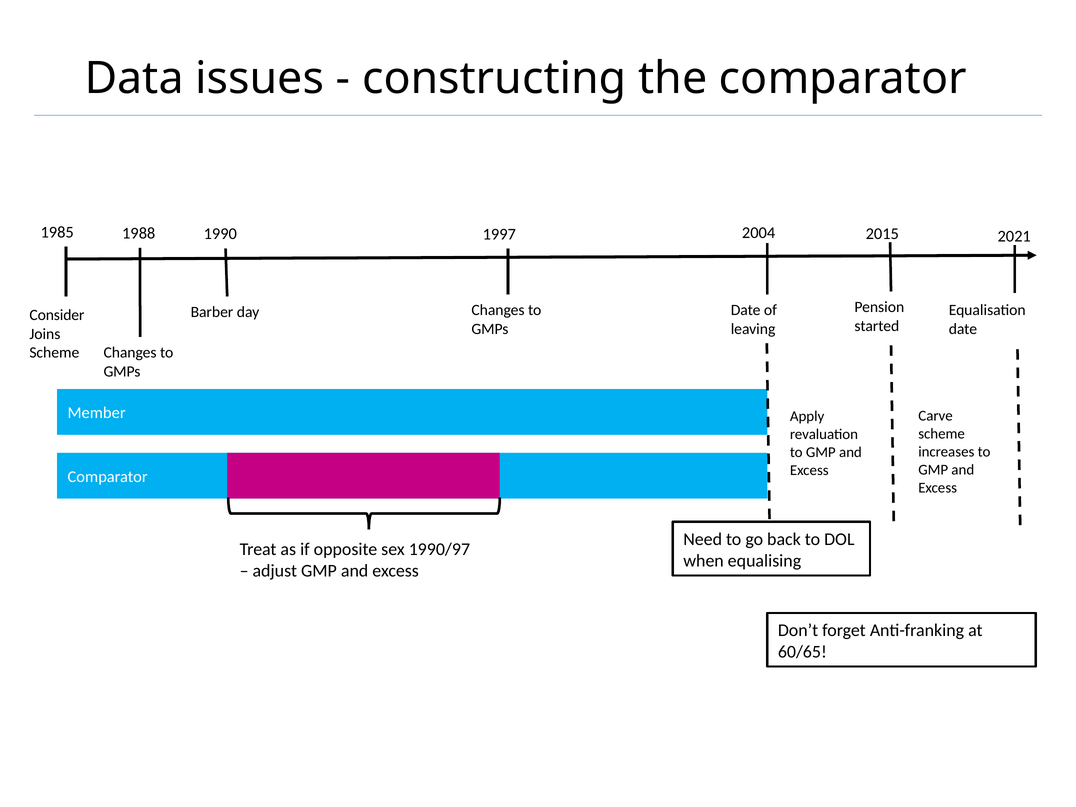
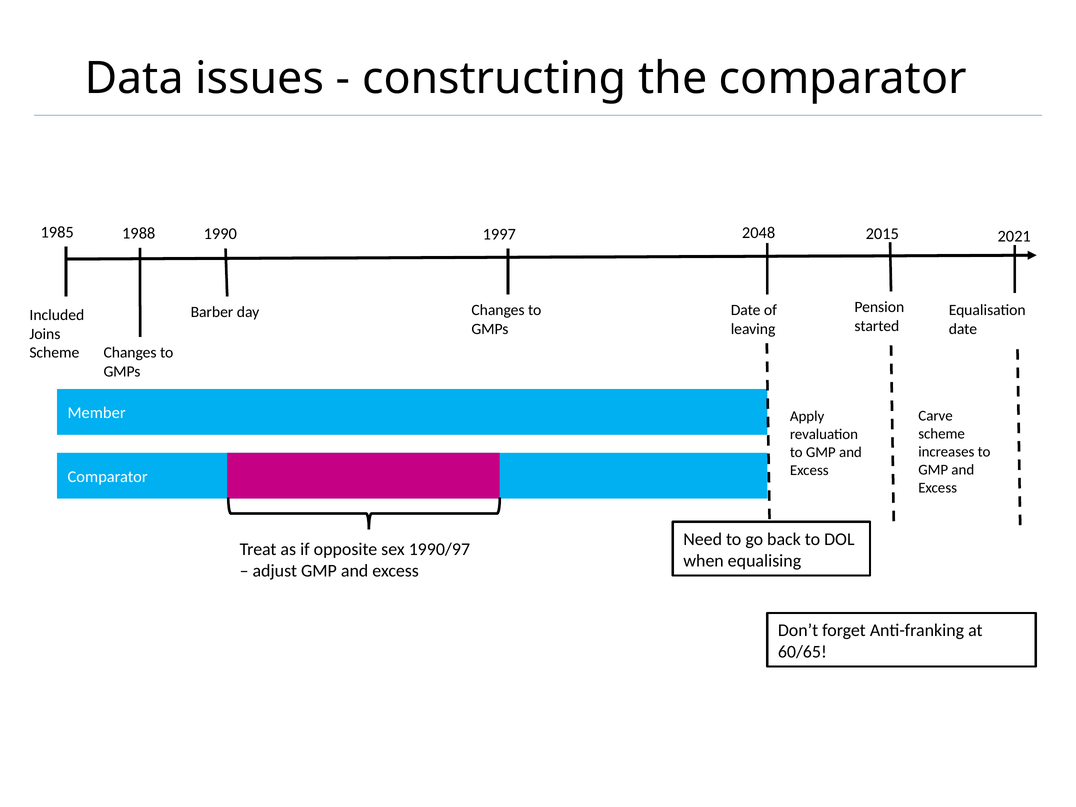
2004: 2004 -> 2048 (759, 233)
Consider: Consider -> Included (57, 315)
